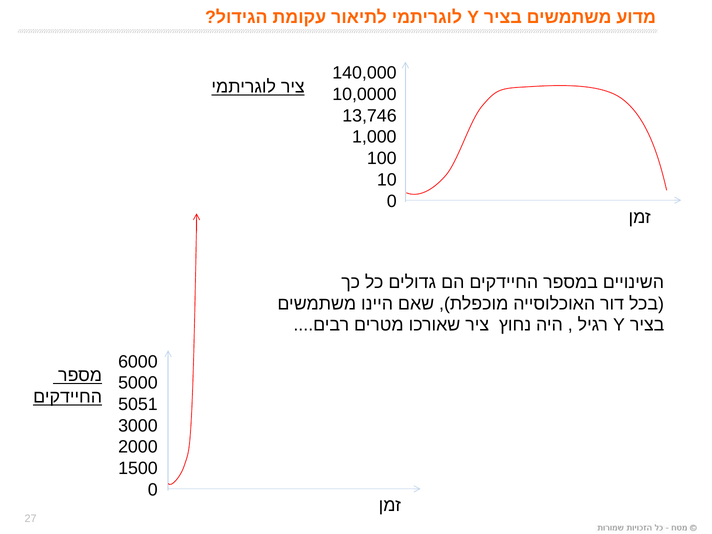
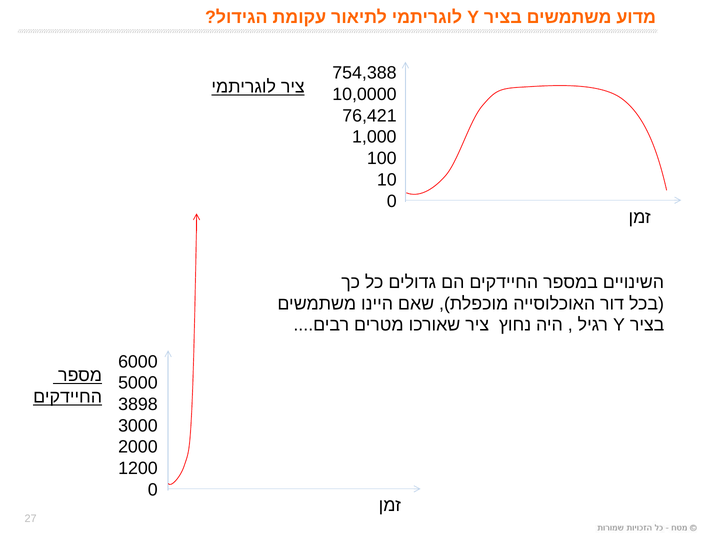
140,000: 140,000 -> 754,388 (364, 73)
13,746: 13,746 -> 76,421 (369, 116)
5051: 5051 -> 3898 (138, 404)
1500: 1500 -> 1200 (138, 468)
